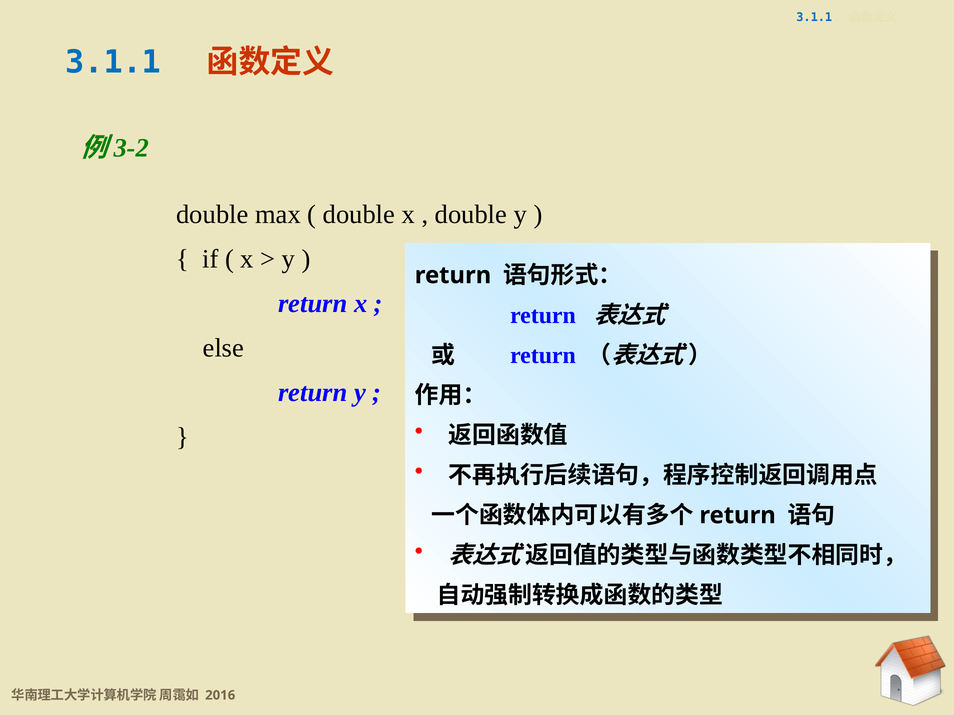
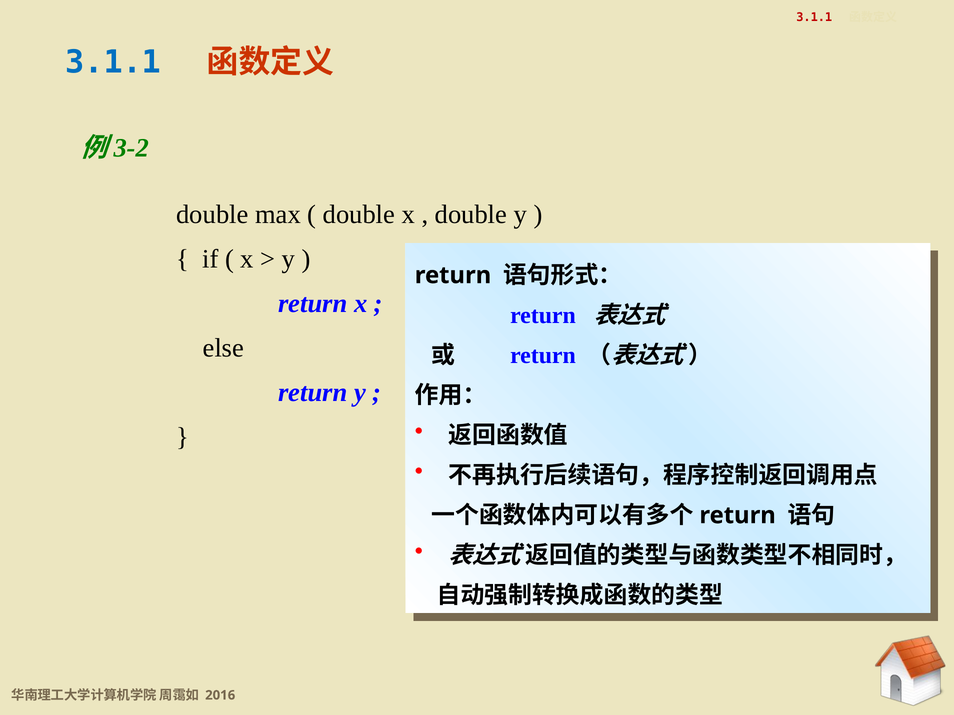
3.1.1 colour: blue -> red (814, 17)
